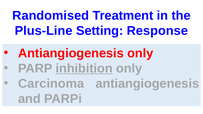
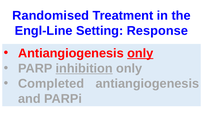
Plus-Line: Plus-Line -> Engl-Line (44, 31)
only underline: none -> present (140, 53)
Carcinoma: Carcinoma -> Completed (51, 84)
